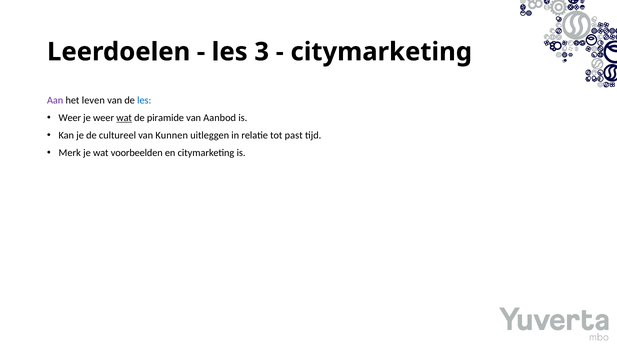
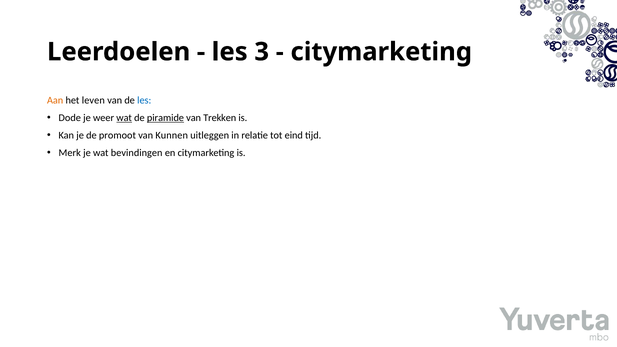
Aan colour: purple -> orange (55, 100)
Weer: Weer -> Dode (70, 118)
piramide underline: none -> present (165, 118)
Aanbod: Aanbod -> Trekken (220, 118)
cultureel: cultureel -> promoot (117, 135)
past: past -> eind (294, 135)
voorbeelden: voorbeelden -> bevindingen (137, 153)
